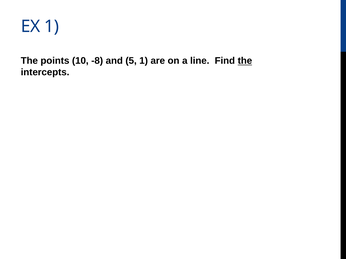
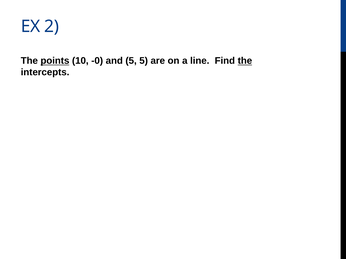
EX 1: 1 -> 2 (52, 26)
points underline: none -> present (55, 61)
-8: -8 -> -0 (97, 61)
5 1: 1 -> 5 (144, 61)
